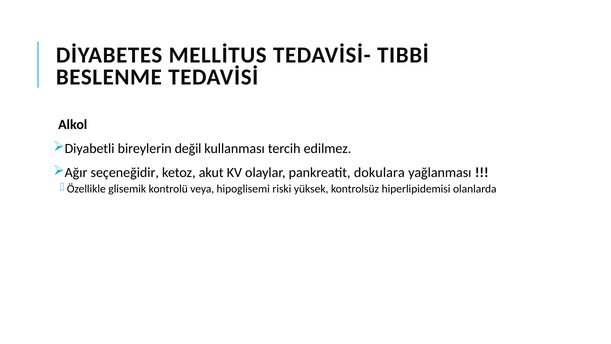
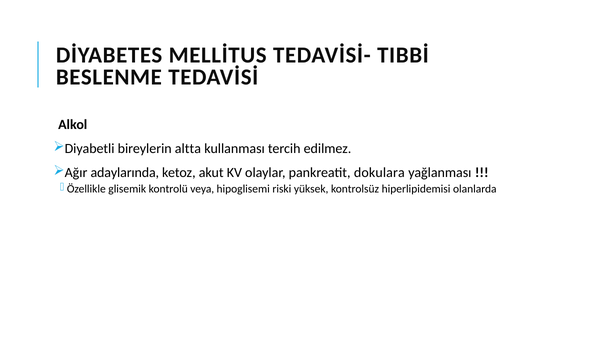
değil: değil -> altta (188, 148)
seçeneğidir: seçeneğidir -> adaylarında (125, 172)
